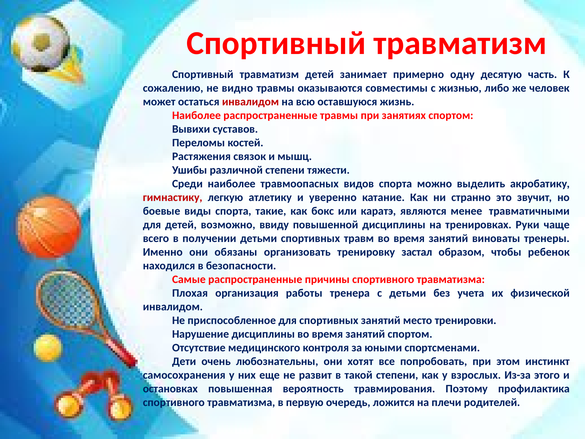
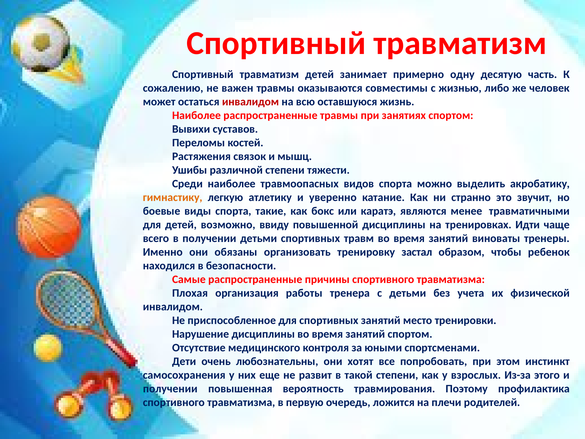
видно: видно -> важен (237, 88)
гимнастику colour: red -> orange (173, 197)
Руки: Руки -> Идти (528, 225)
остановках: остановках -> получении (170, 389)
